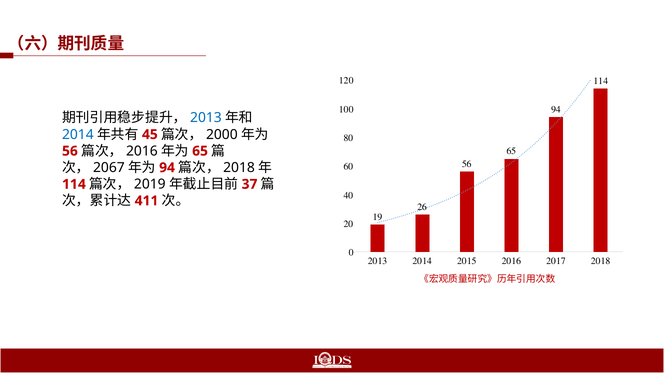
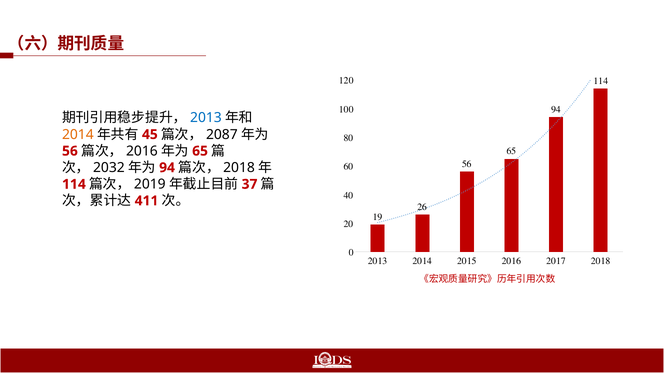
2014 colour: blue -> orange (78, 135)
2000: 2000 -> 2087 (222, 135)
2067: 2067 -> 2032 (109, 168)
